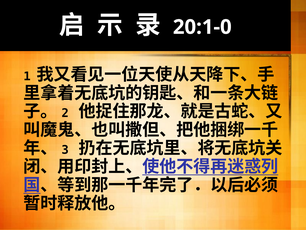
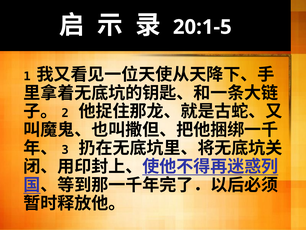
20:1-0: 20:1-0 -> 20:1-5 (202, 27)
